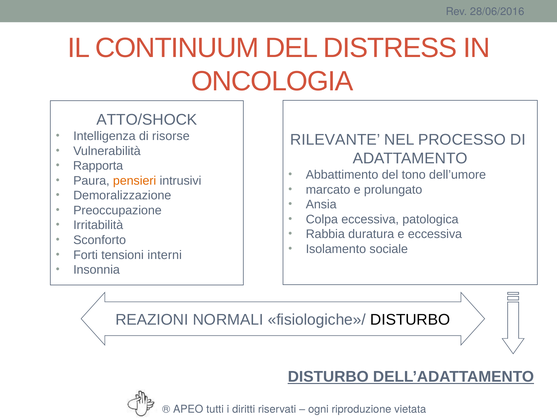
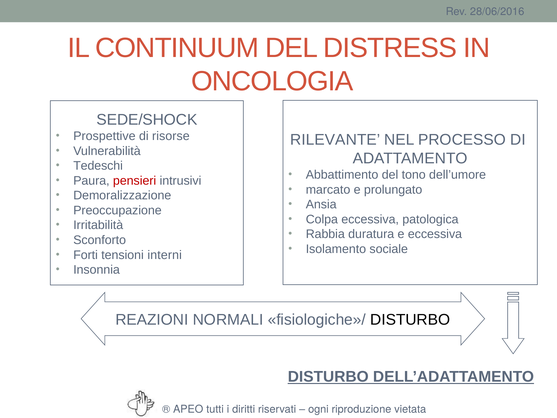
ATTO/SHOCK: ATTO/SHOCK -> SEDE/SHOCK (147, 120)
Intelligenza: Intelligenza -> Prospettive (104, 136)
Rapporta: Rapporta -> Tedeschi (98, 166)
pensieri colour: orange -> red (135, 181)
